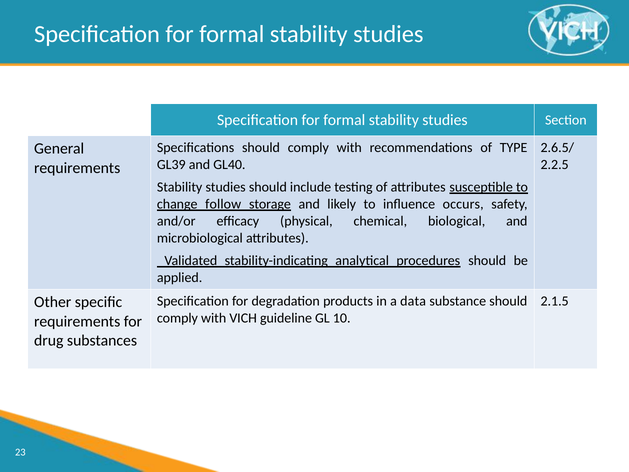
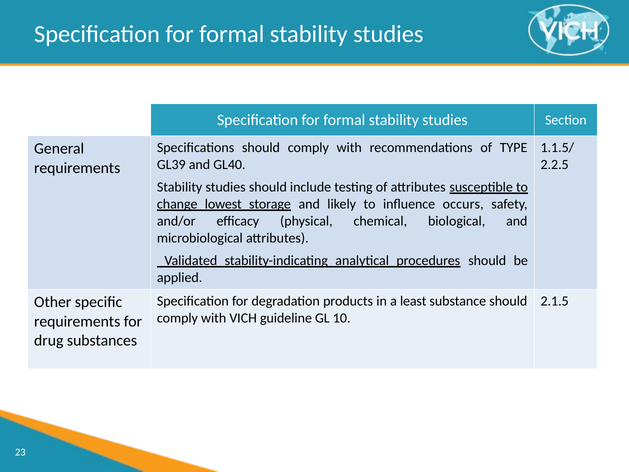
2.6.5/: 2.6.5/ -> 1.1.5/ (557, 148)
follow: follow -> lowest (223, 204)
data: data -> least (413, 301)
